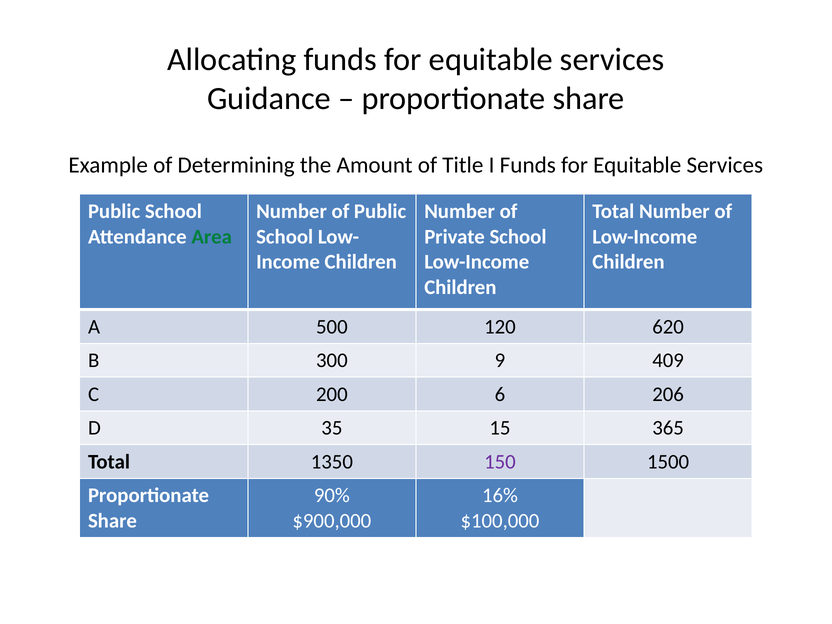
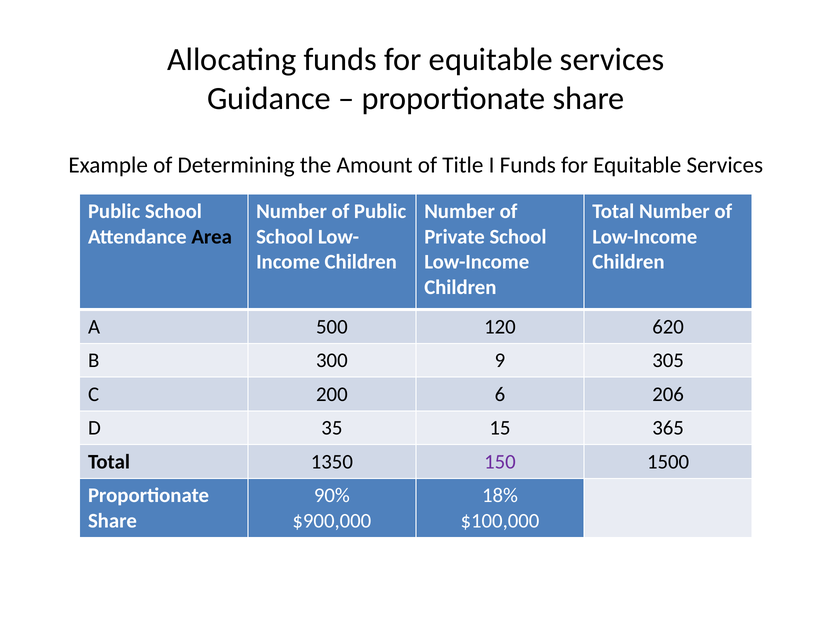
Area colour: green -> black (212, 237)
409: 409 -> 305 (668, 361)
16%: 16% -> 18% (500, 495)
